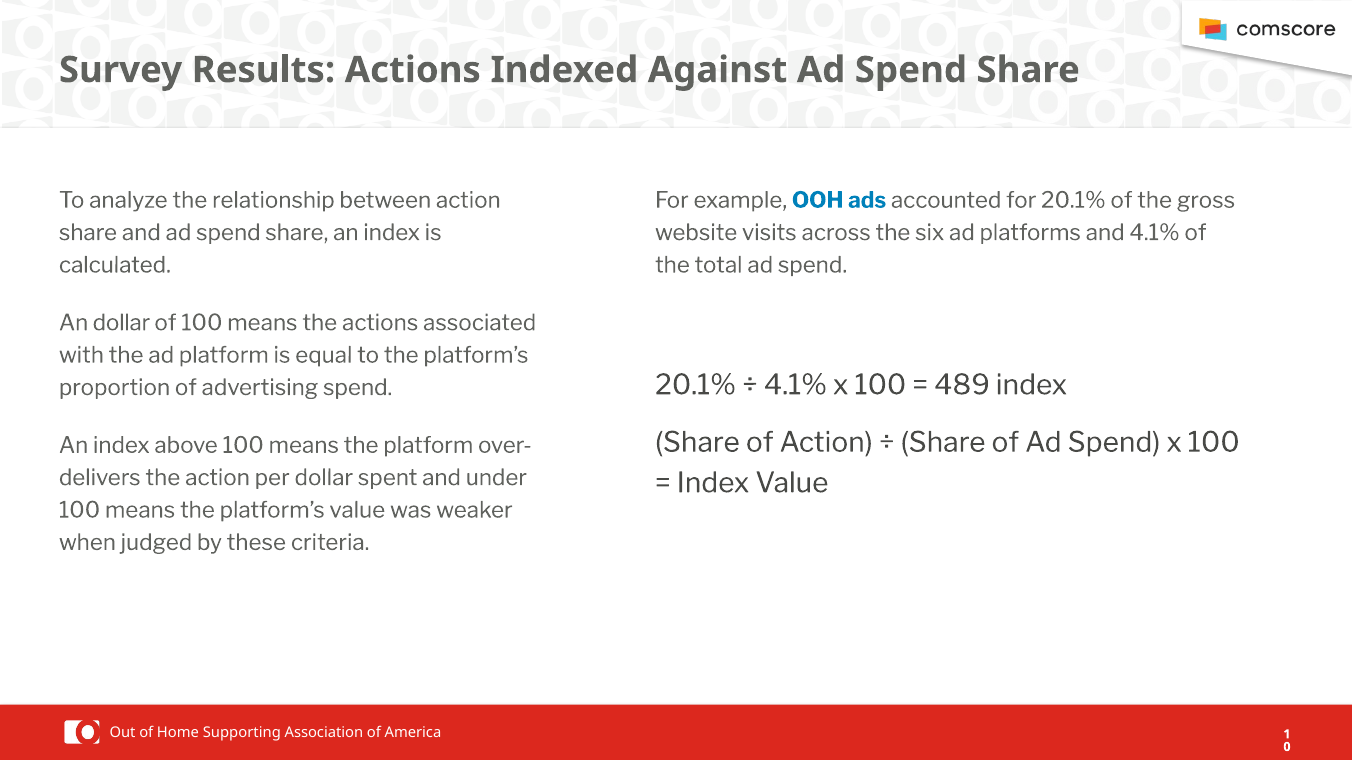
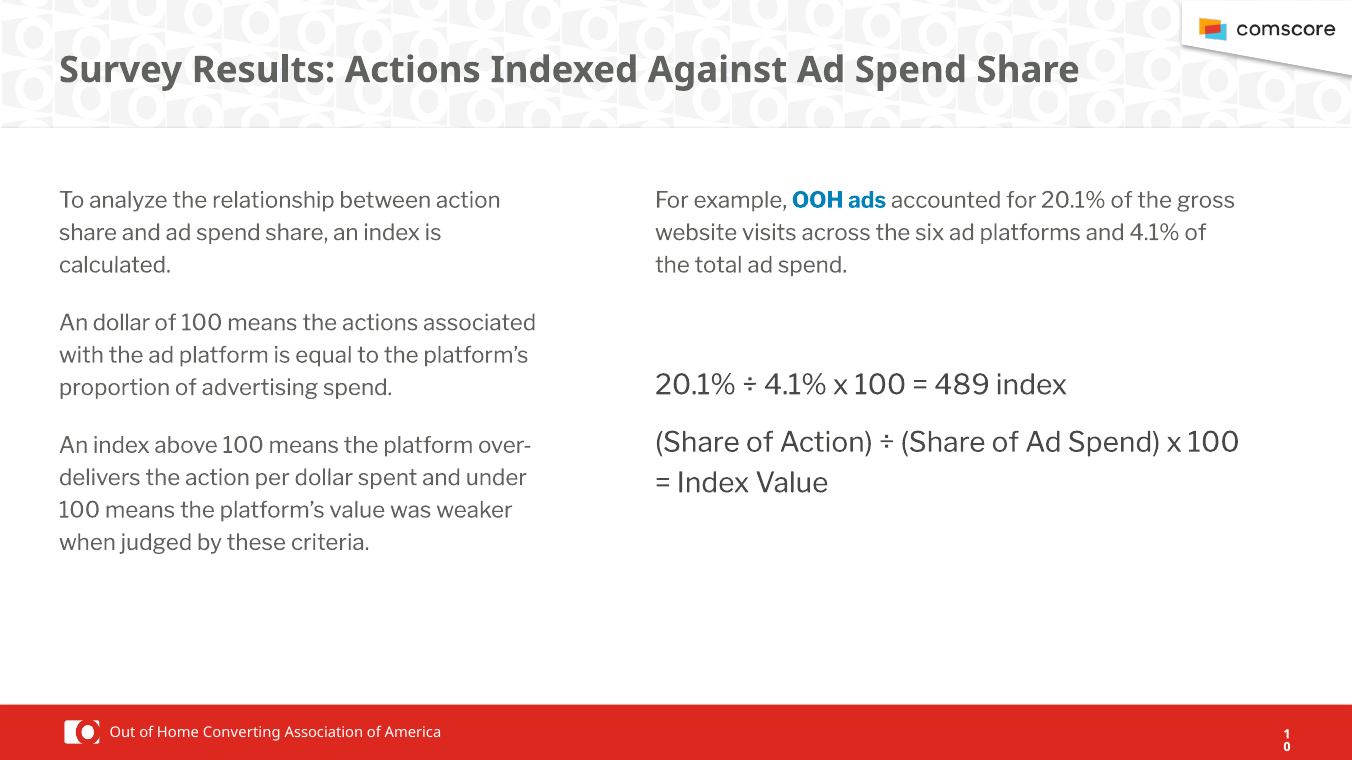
Supporting: Supporting -> Converting (242, 733)
